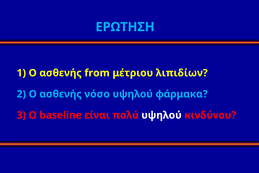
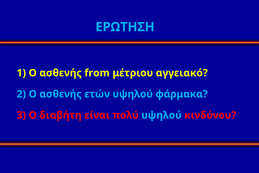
λιπιδίων: λιπιδίων -> αγγειακό (182, 73)
νόσο: νόσο -> ετών (97, 94)
baseline: baseline -> διαβήτη (61, 115)
υψηλού colour: white -> light blue (161, 115)
